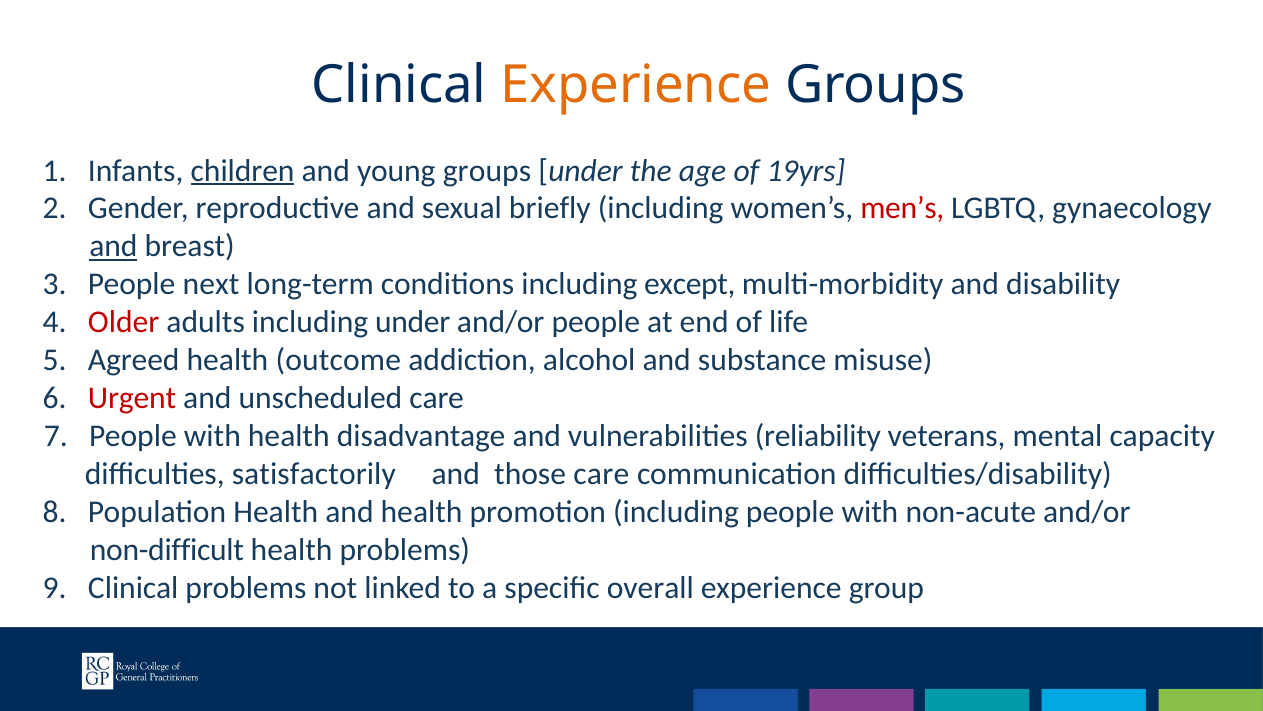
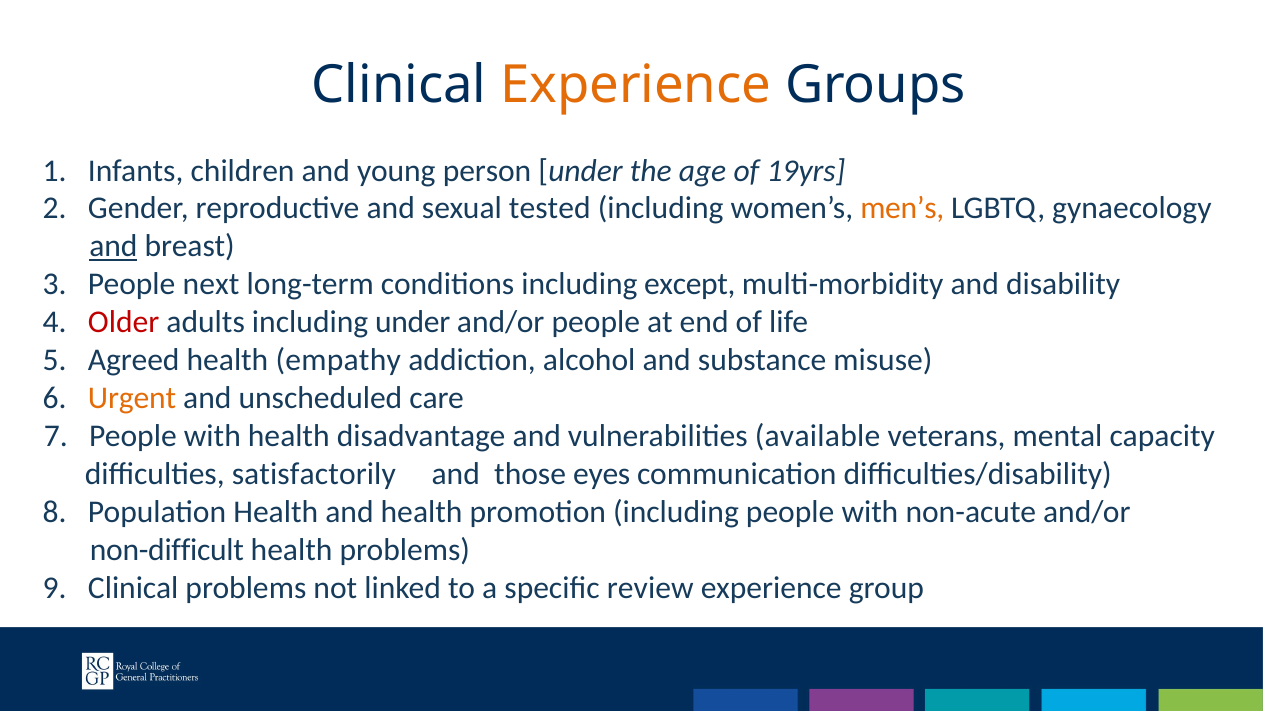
children underline: present -> none (243, 170)
young groups: groups -> person (487, 170)
briefly: briefly -> tested (550, 208)
men’s colour: red -> orange (902, 208)
outcome: outcome -> empathy (338, 360)
Urgent colour: red -> orange (132, 398)
reliability: reliability -> available (818, 436)
those care: care -> eyes (602, 474)
overall: overall -> review (650, 587)
